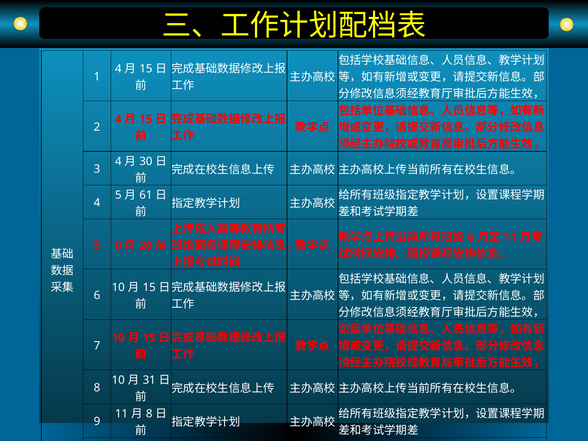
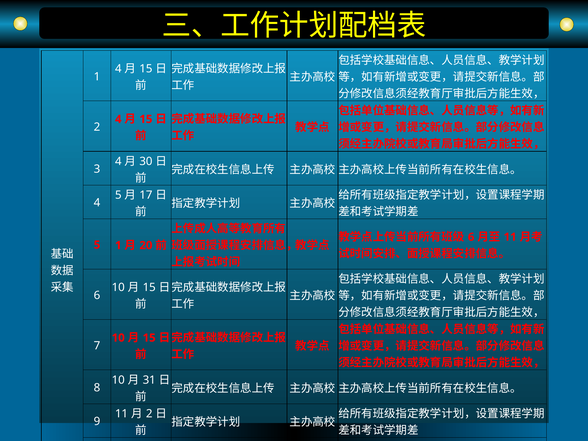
61: 61 -> 17 (146, 195)
5 0: 0 -> 1 (118, 245)
8: 8 -> 2 (149, 414)
